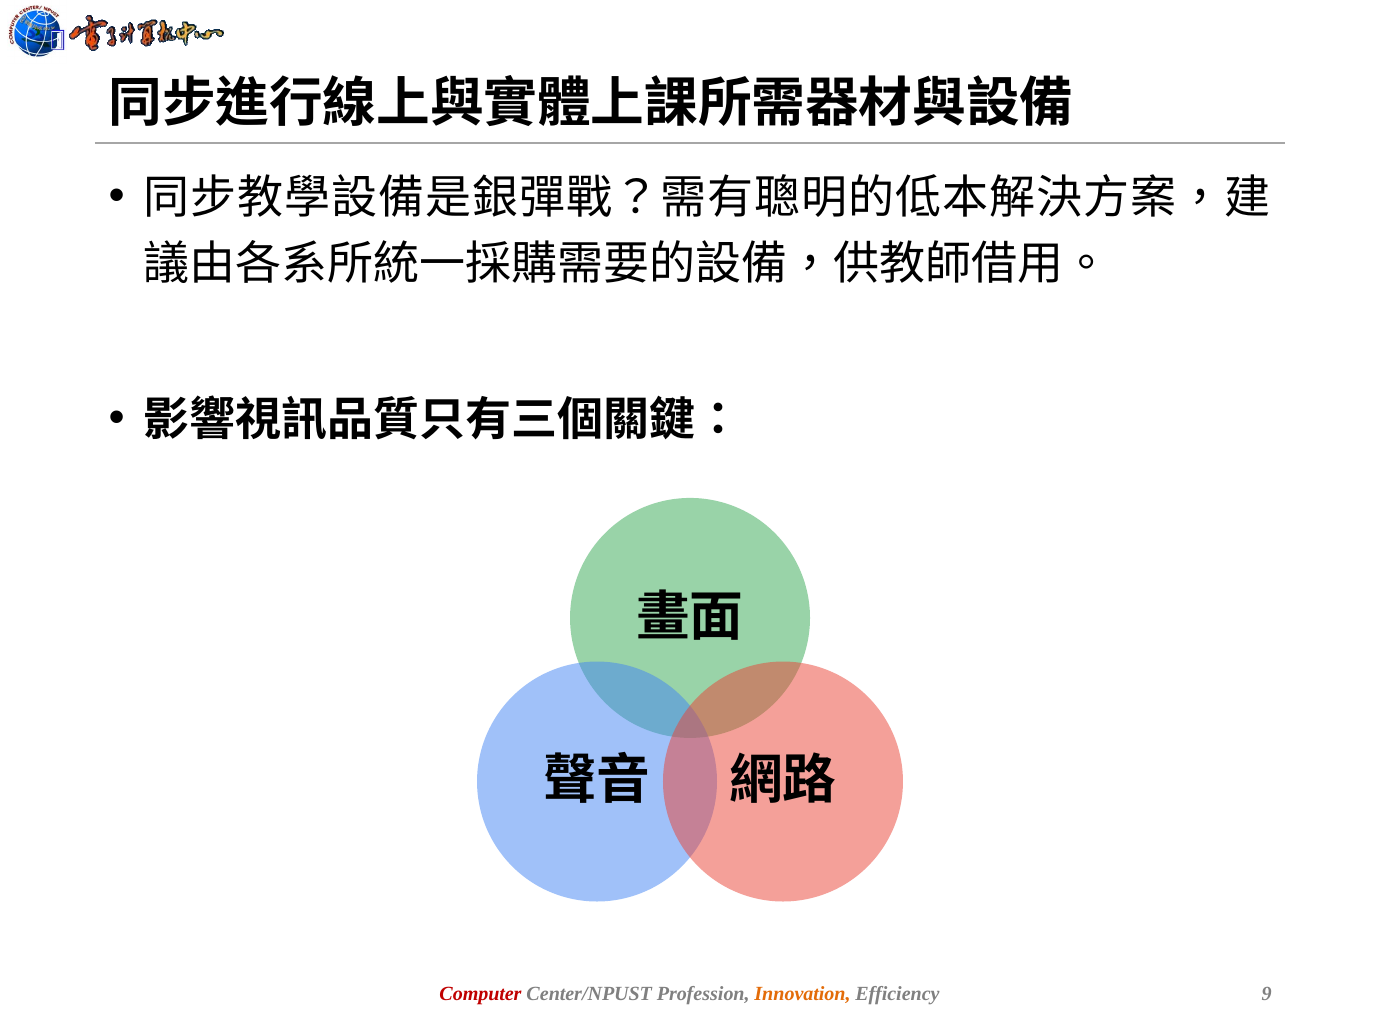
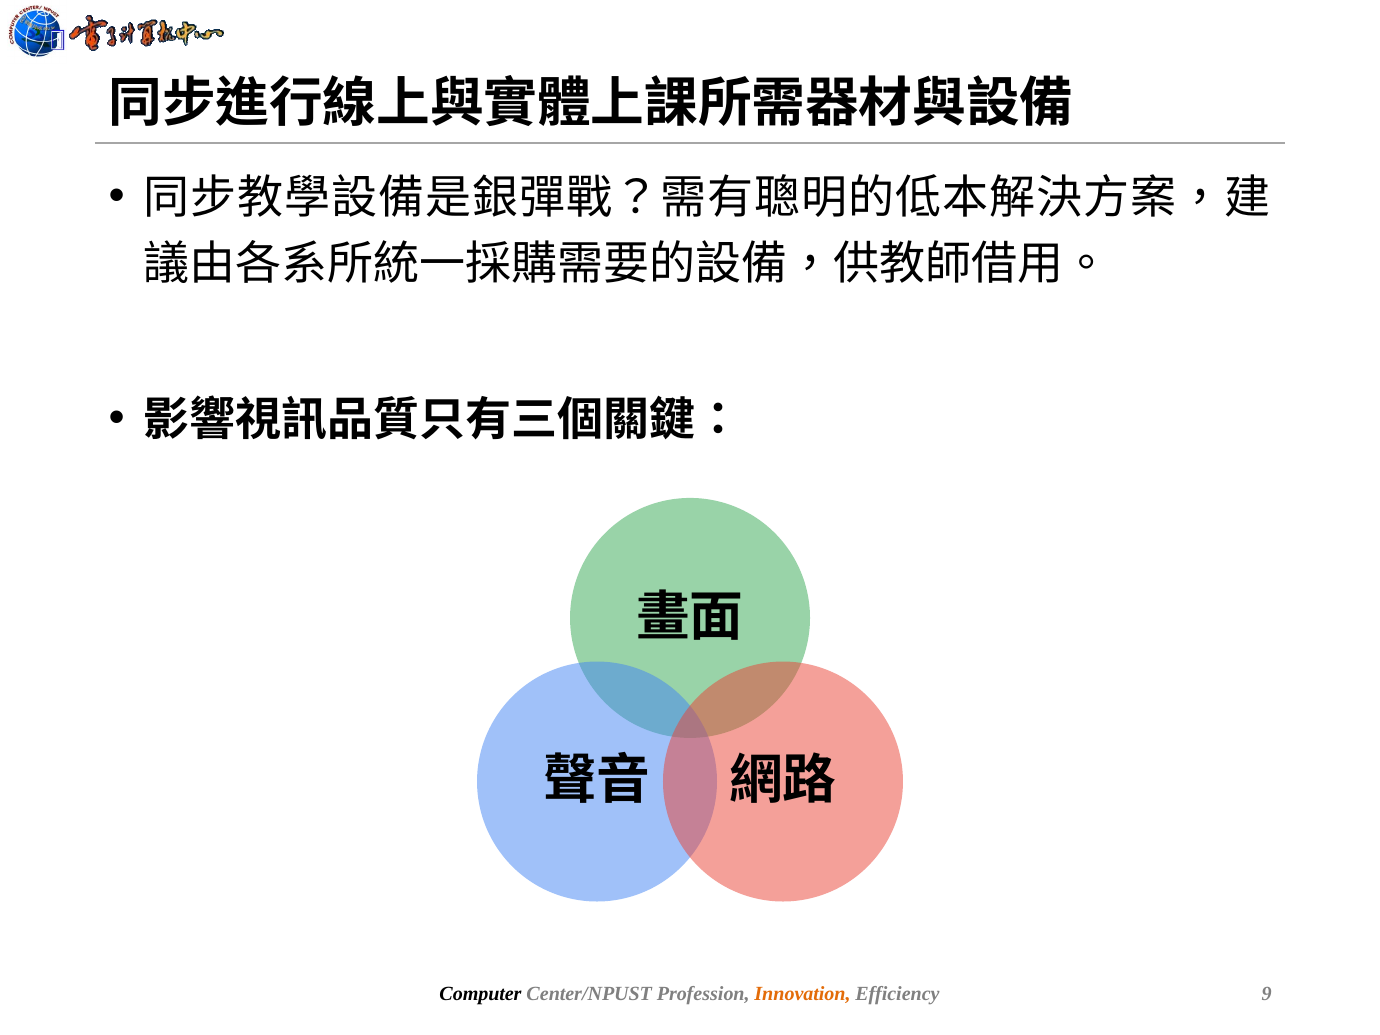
Computer colour: red -> black (481, 994)
